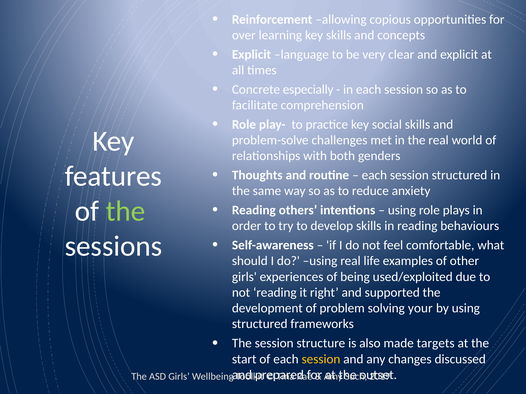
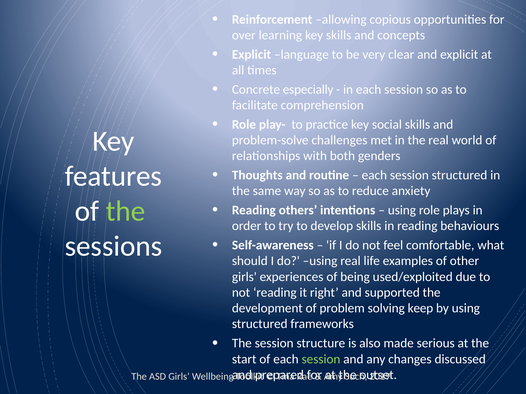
your: your -> keep (420, 309)
targets: targets -> serious (436, 344)
session colour: yellow -> light green (321, 359)
